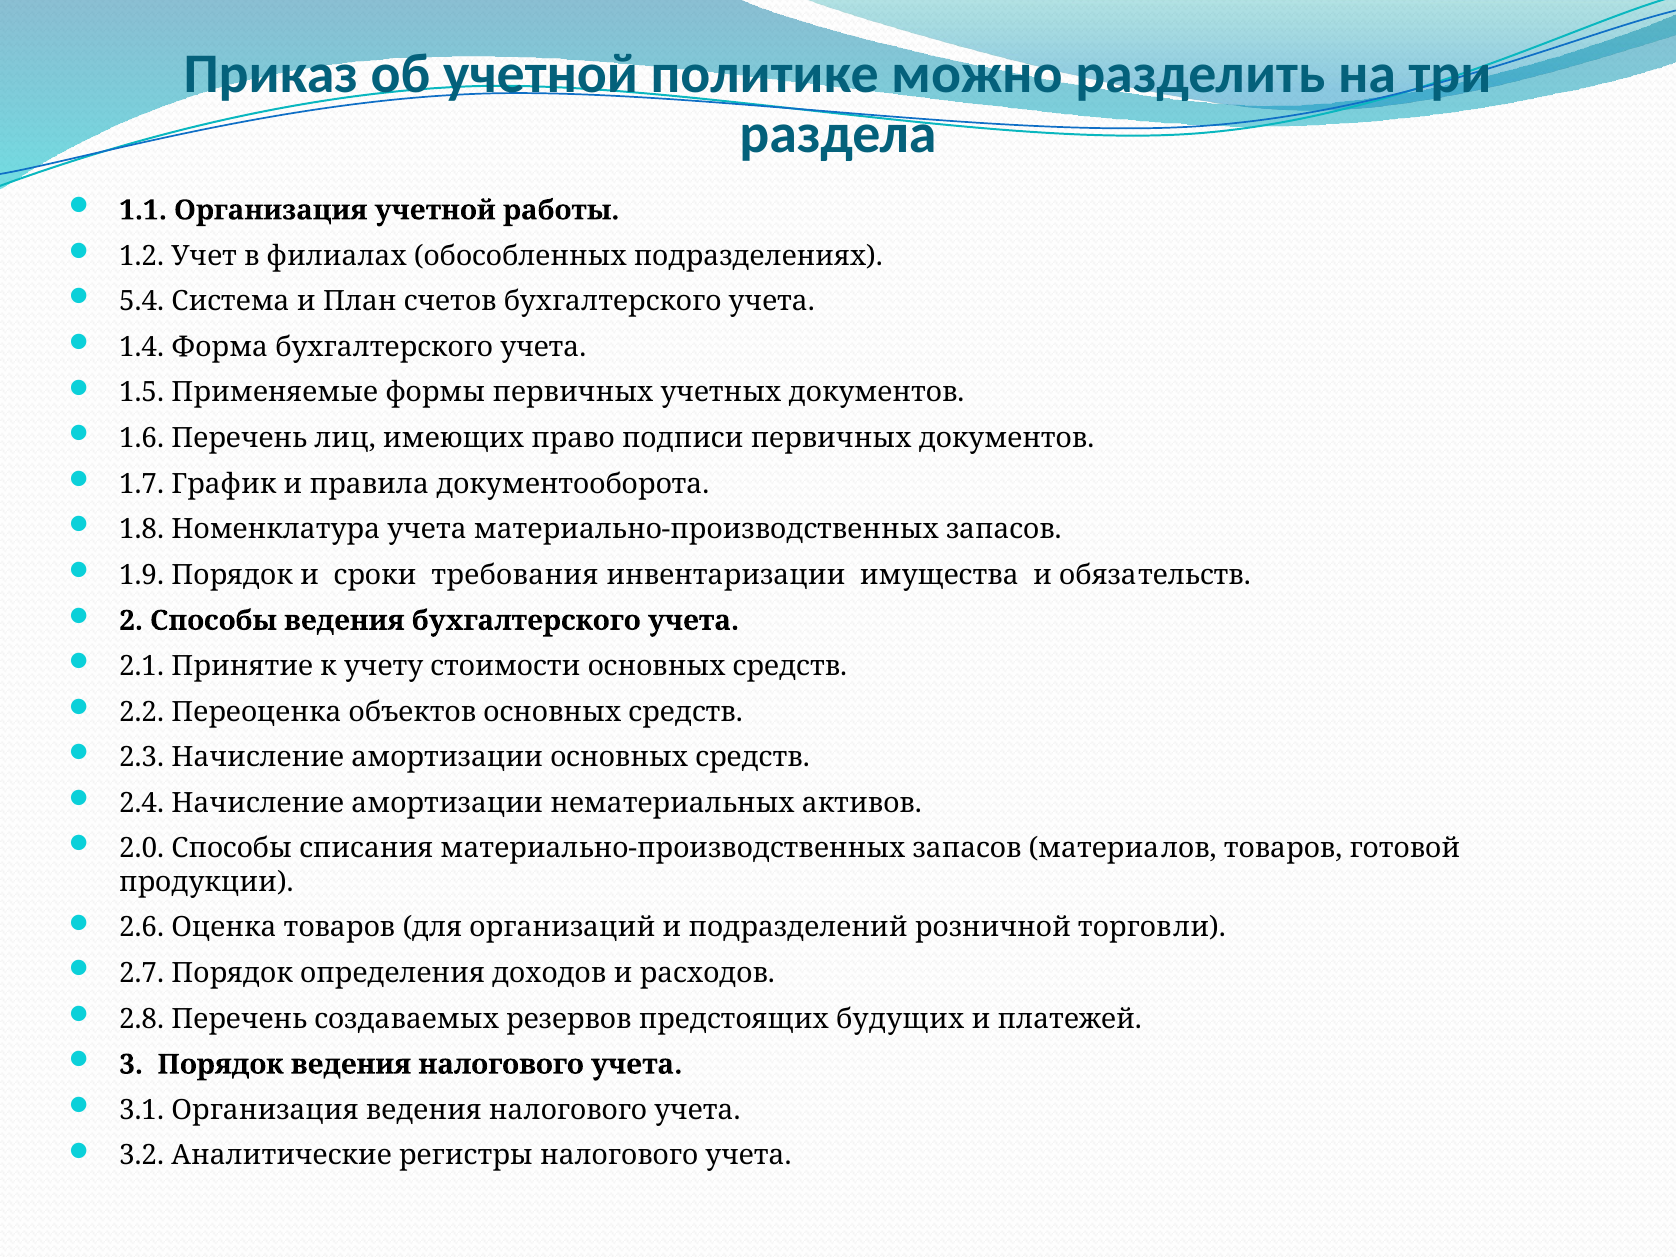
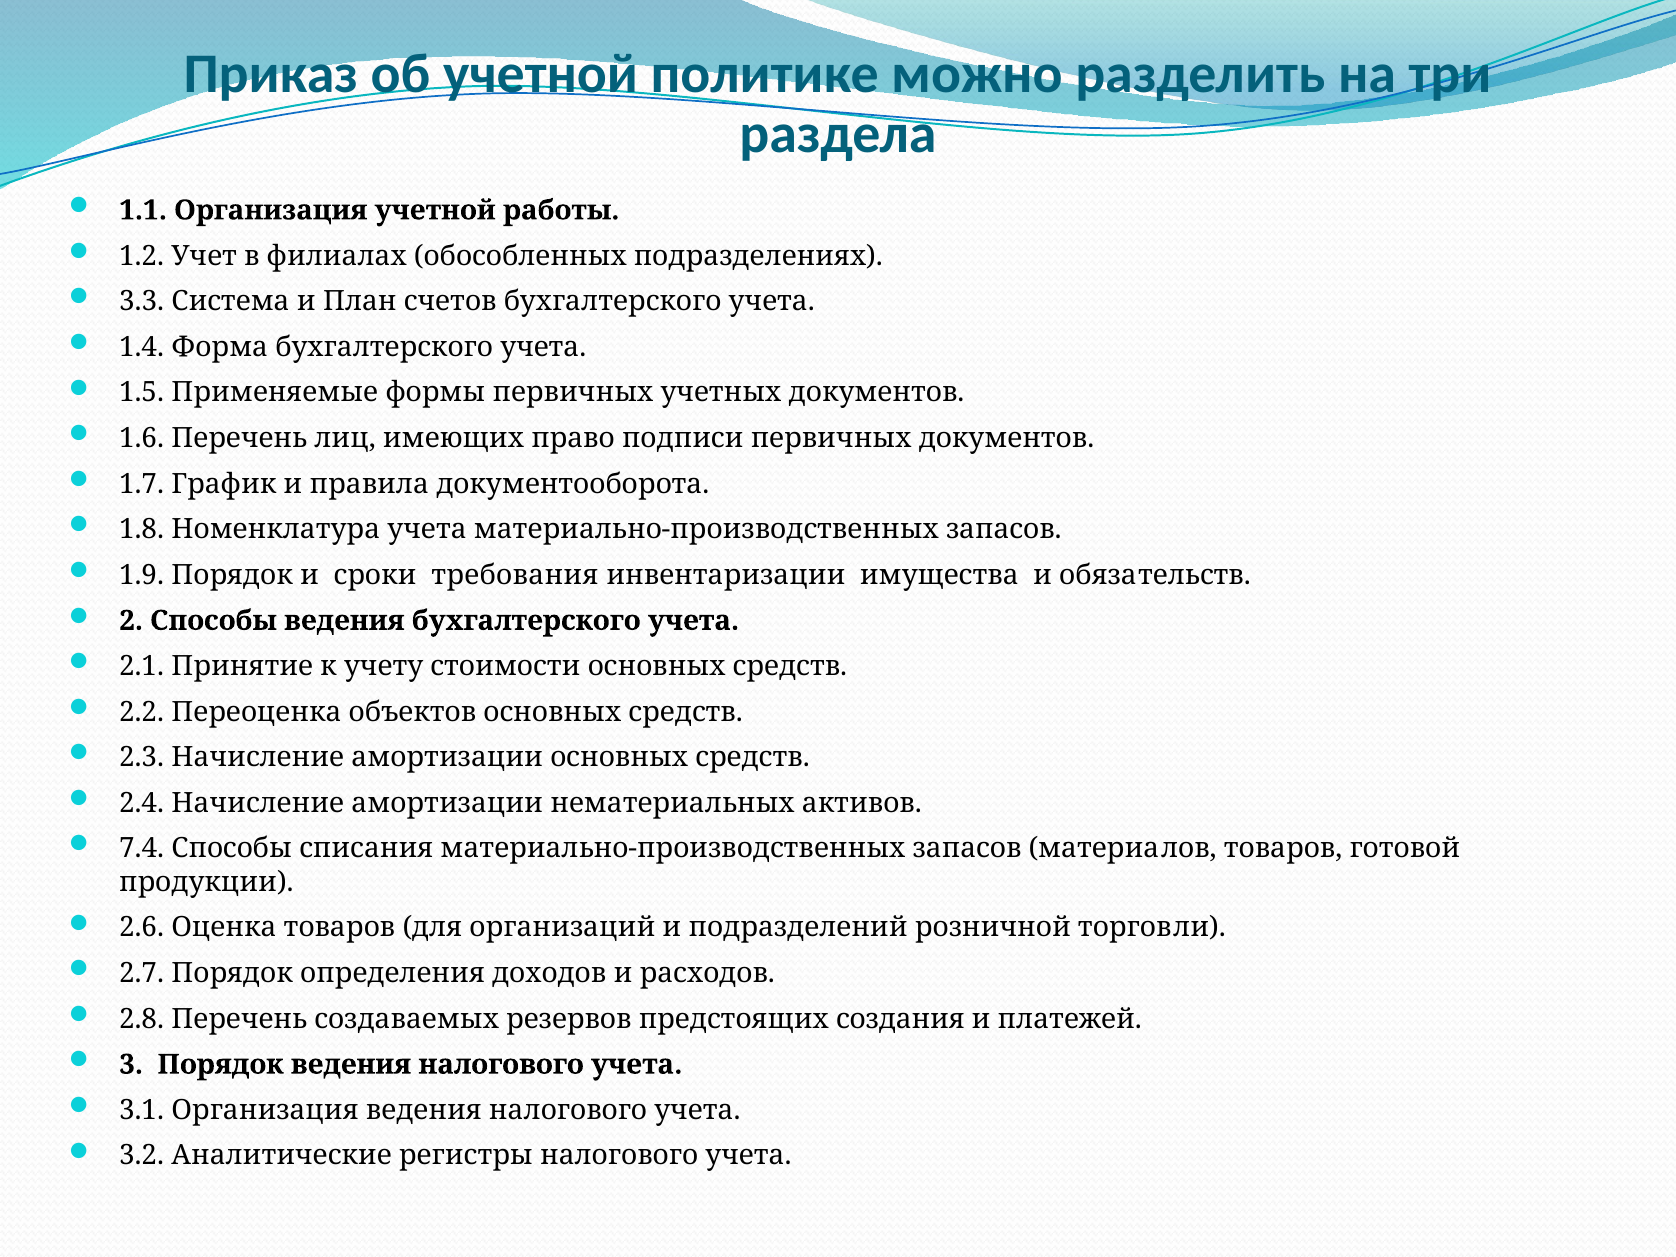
5.4: 5.4 -> 3.3 (142, 301)
2.0: 2.0 -> 7.4 (142, 849)
будущих: будущих -> создания (900, 1019)
